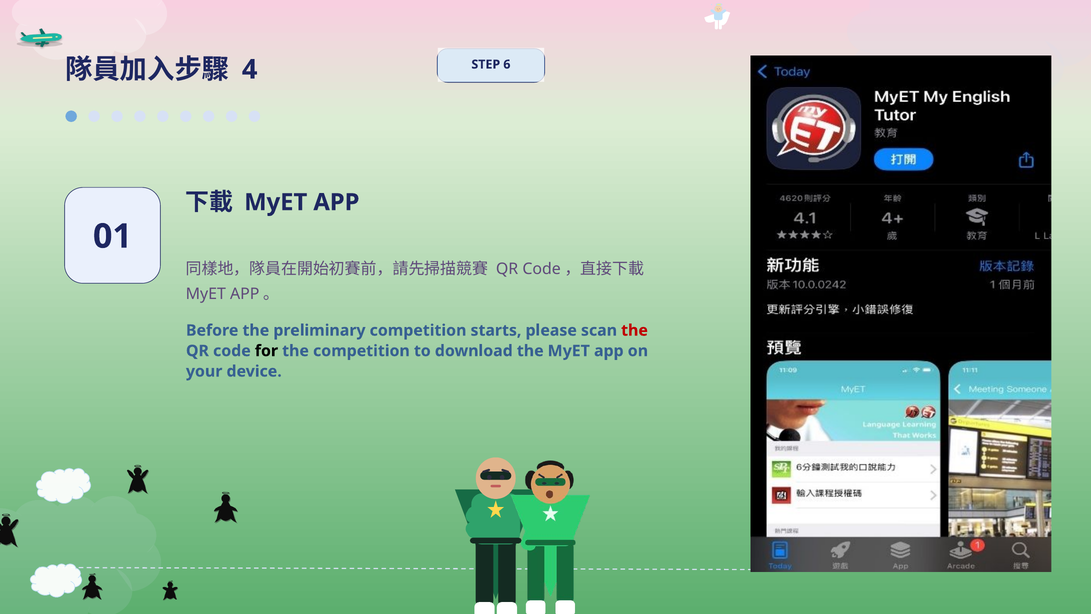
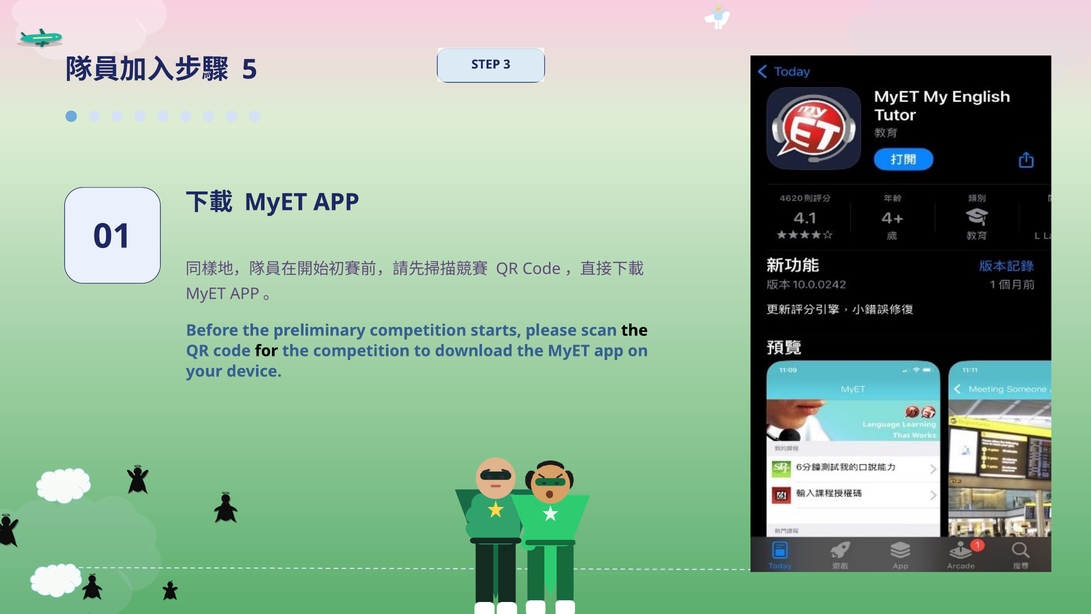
4: 4 -> 5 (250, 70)
6: 6 -> 3 (507, 64)
the colour: red -> black (635, 330)
